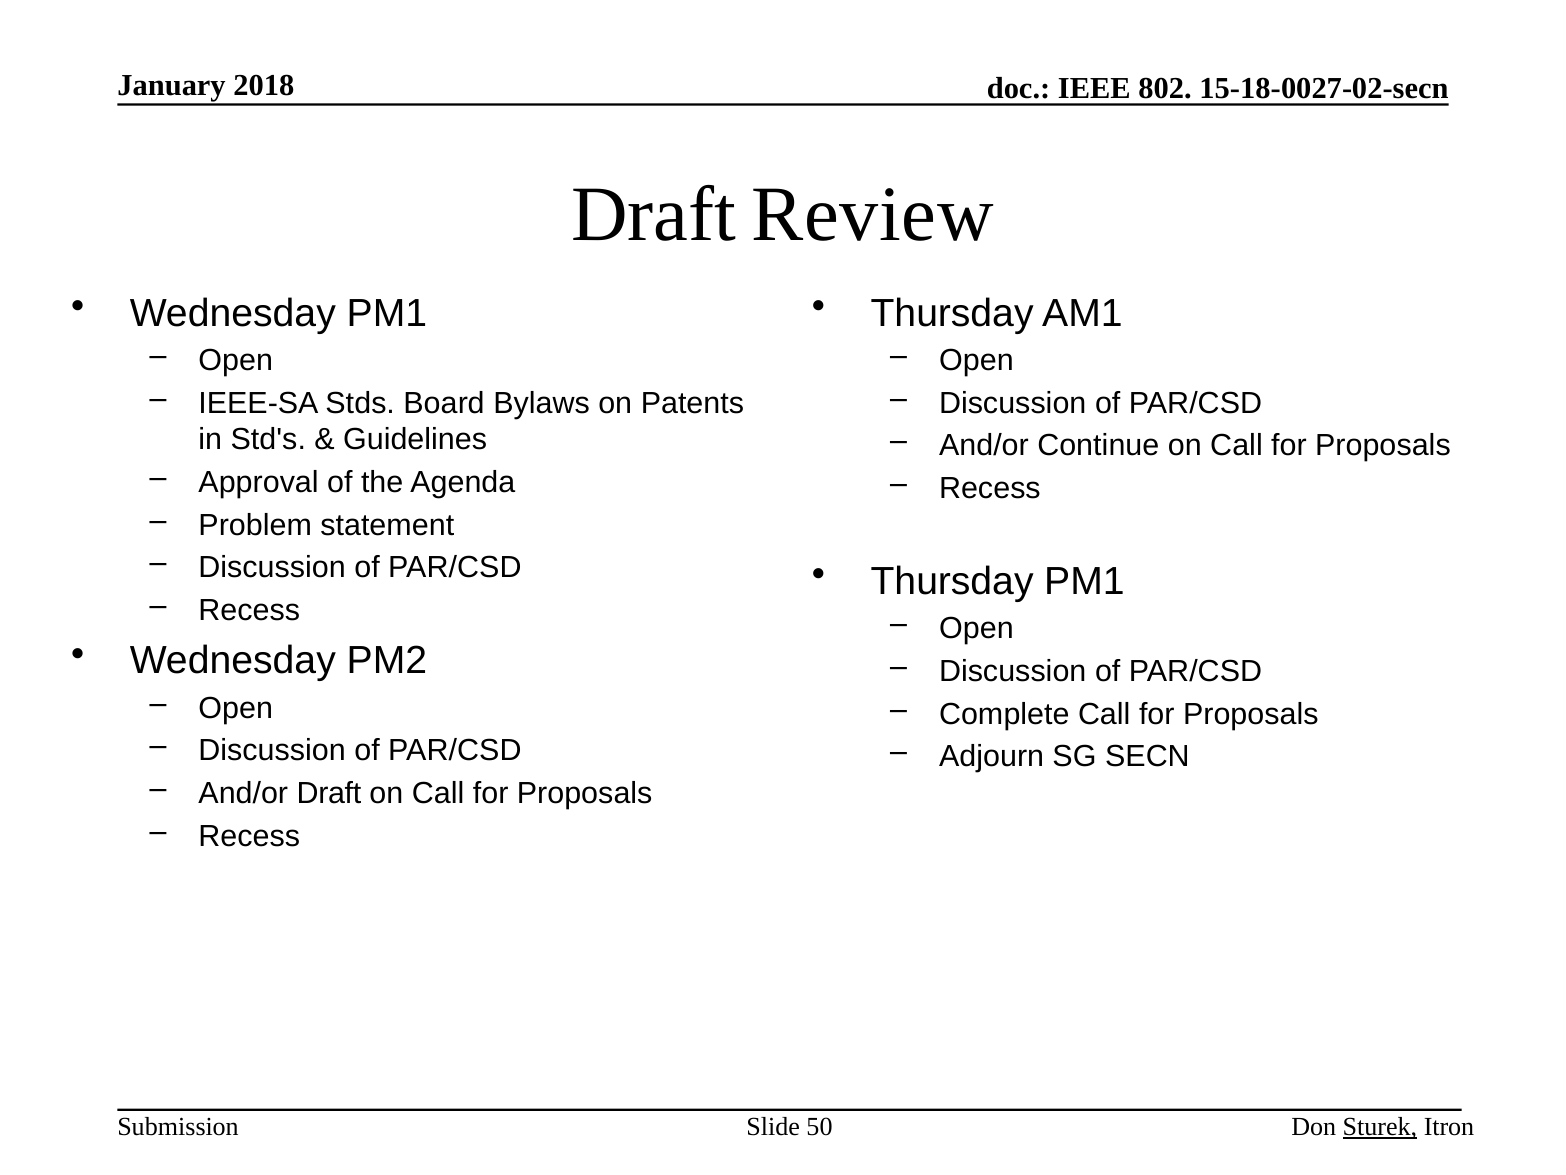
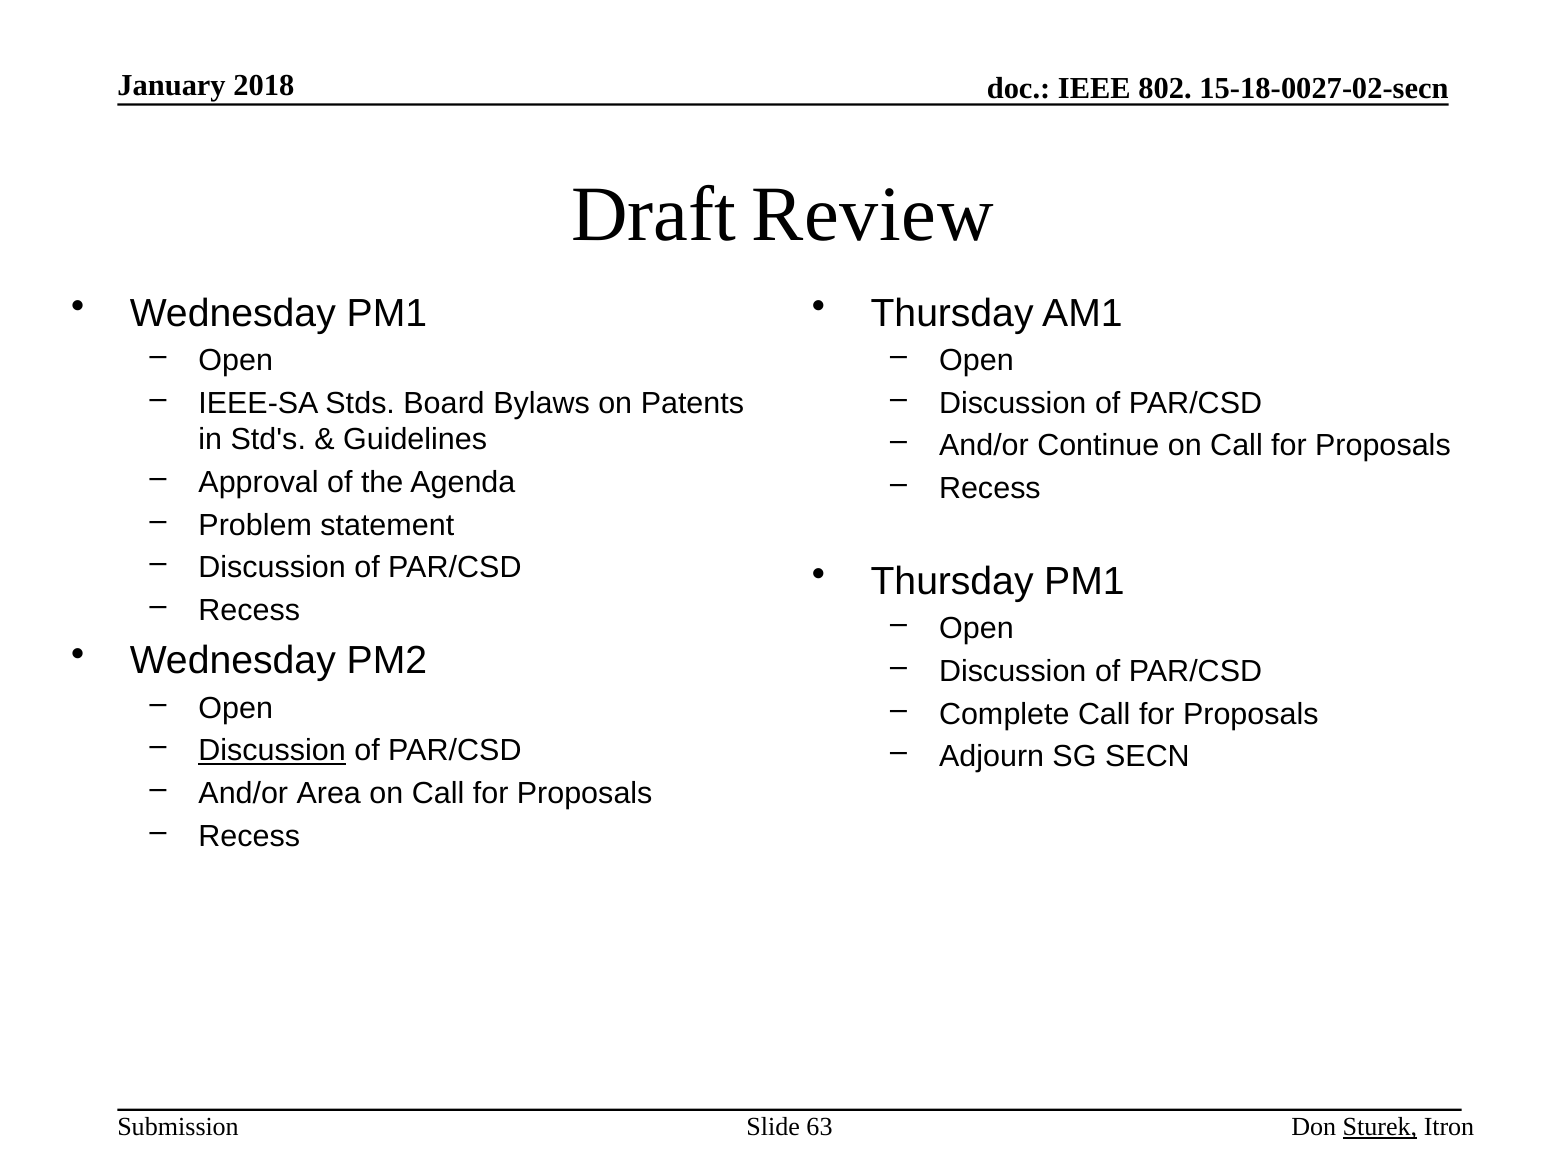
Discussion underline: none -> present (272, 750)
And/or Draft: Draft -> Area (329, 793)
50: 50 -> 63 (820, 1126)
